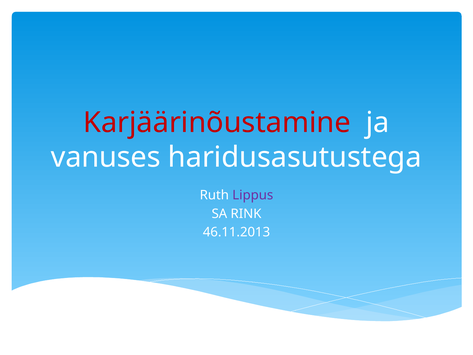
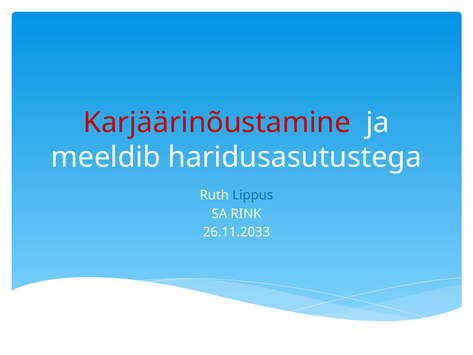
vanuses: vanuses -> meeldib (106, 157)
Lippus colour: purple -> blue (253, 195)
46.11.2013: 46.11.2013 -> 26.11.2033 (236, 232)
